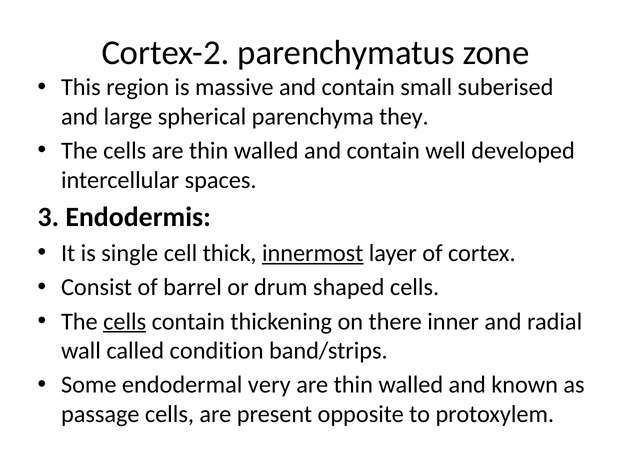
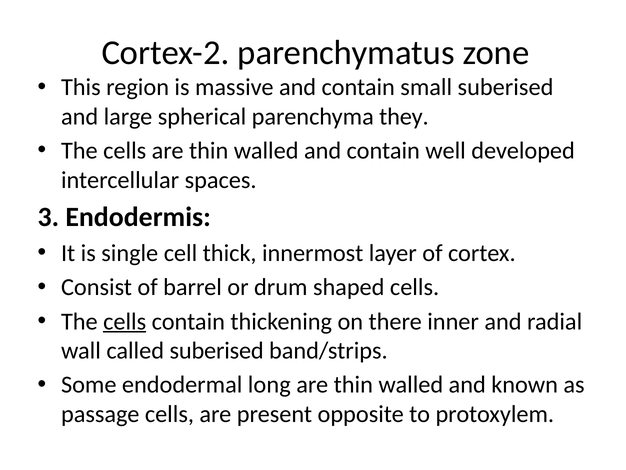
innermost underline: present -> none (313, 253)
called condition: condition -> suberised (217, 350)
very: very -> long (269, 384)
